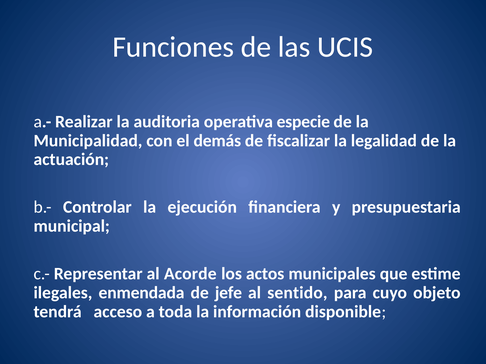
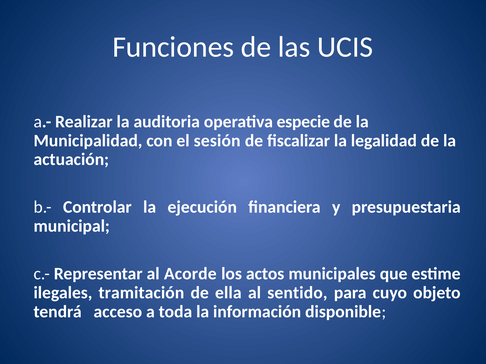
demás: demás -> sesión (217, 141)
enmendada: enmendada -> tramitación (141, 293)
jefe: jefe -> ella (228, 293)
